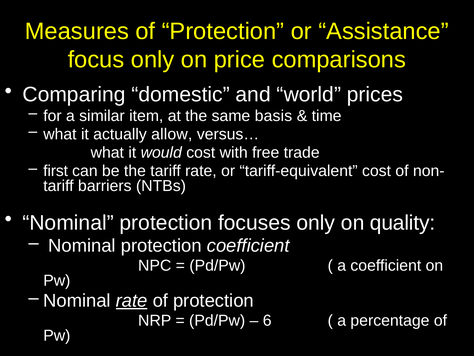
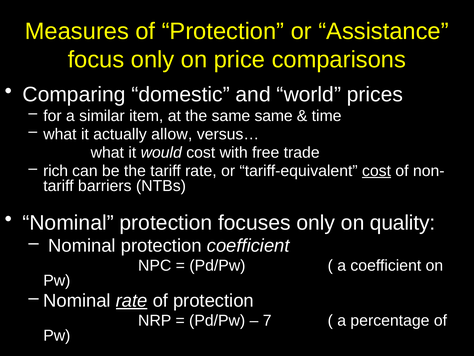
same basis: basis -> same (274, 116)
first: first -> rich (56, 171)
cost underline: none -> present (377, 171)
6: 6 -> 7 (267, 320)
